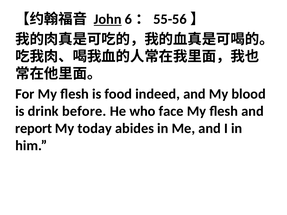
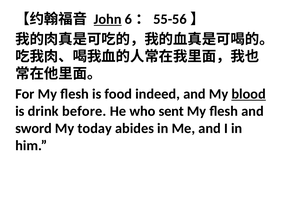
blood underline: none -> present (249, 94)
face: face -> sent (171, 111)
report: report -> sword (34, 129)
